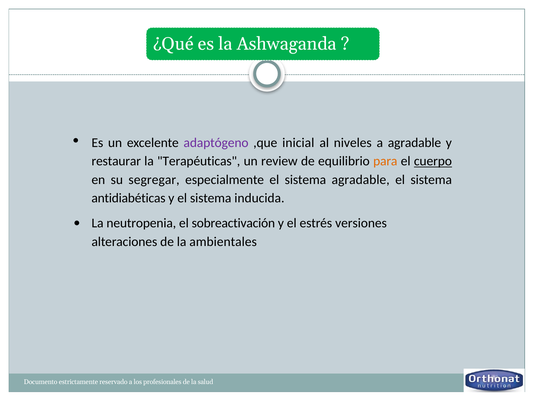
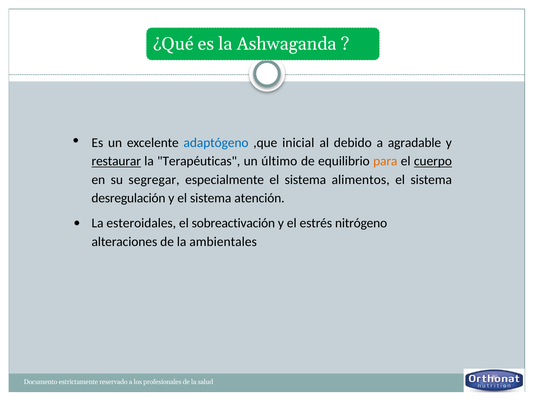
adaptógeno colour: purple -> blue (216, 143)
niveles: niveles -> debido (353, 143)
restaurar underline: none -> present (116, 161)
review: review -> último (279, 161)
sistema agradable: agradable -> alimentos (361, 179)
antidiabéticas: antidiabéticas -> desregulación (128, 198)
inducida: inducida -> atención (259, 198)
neutropenia: neutropenia -> esteroidales (141, 223)
versiones: versiones -> nitrógeno (361, 223)
